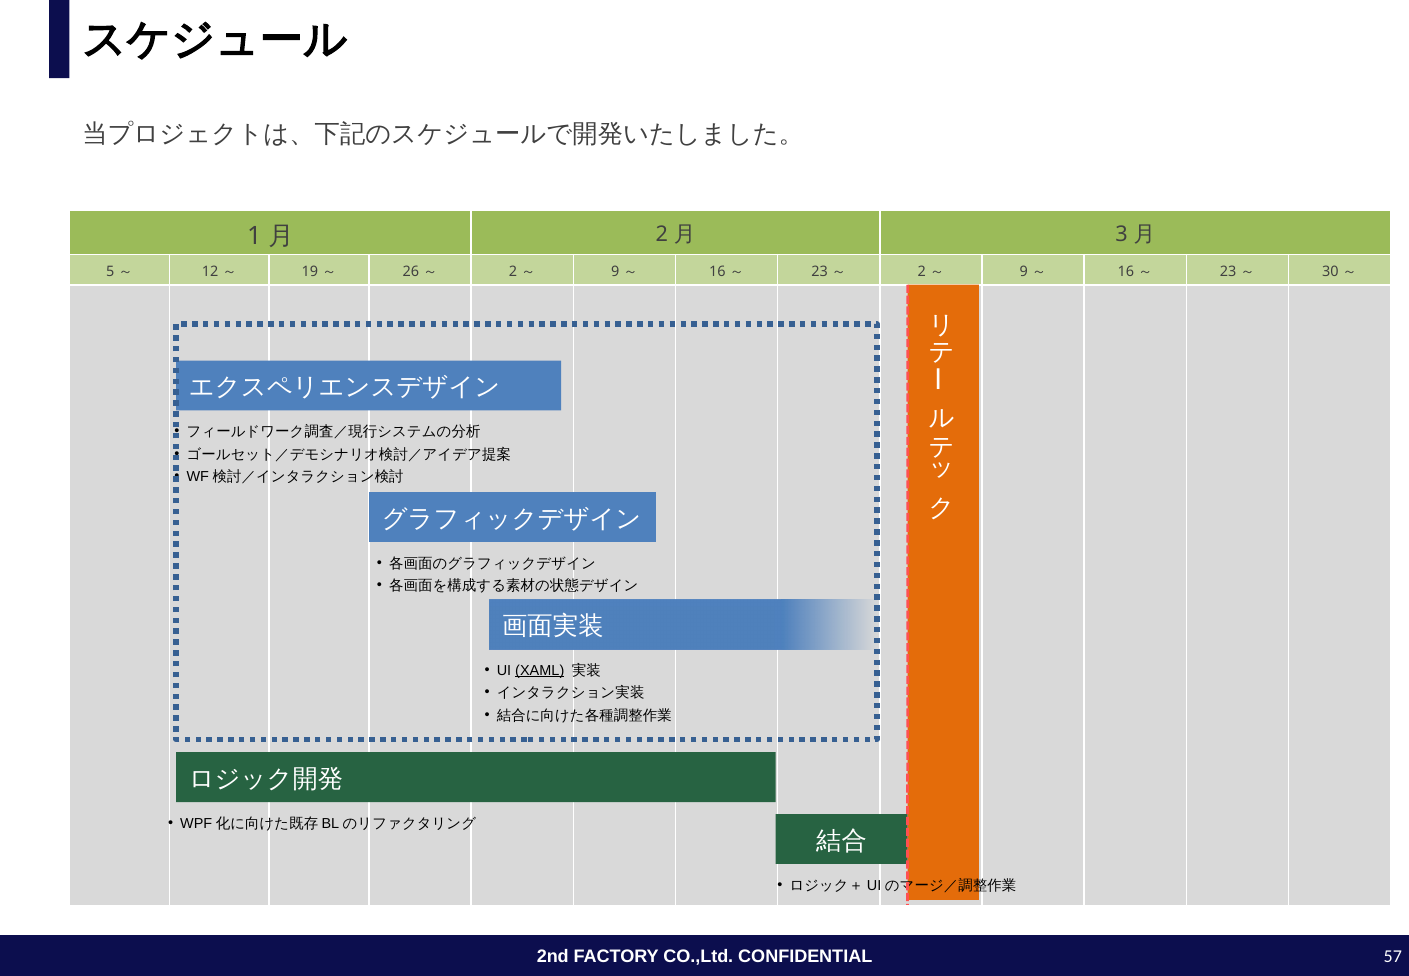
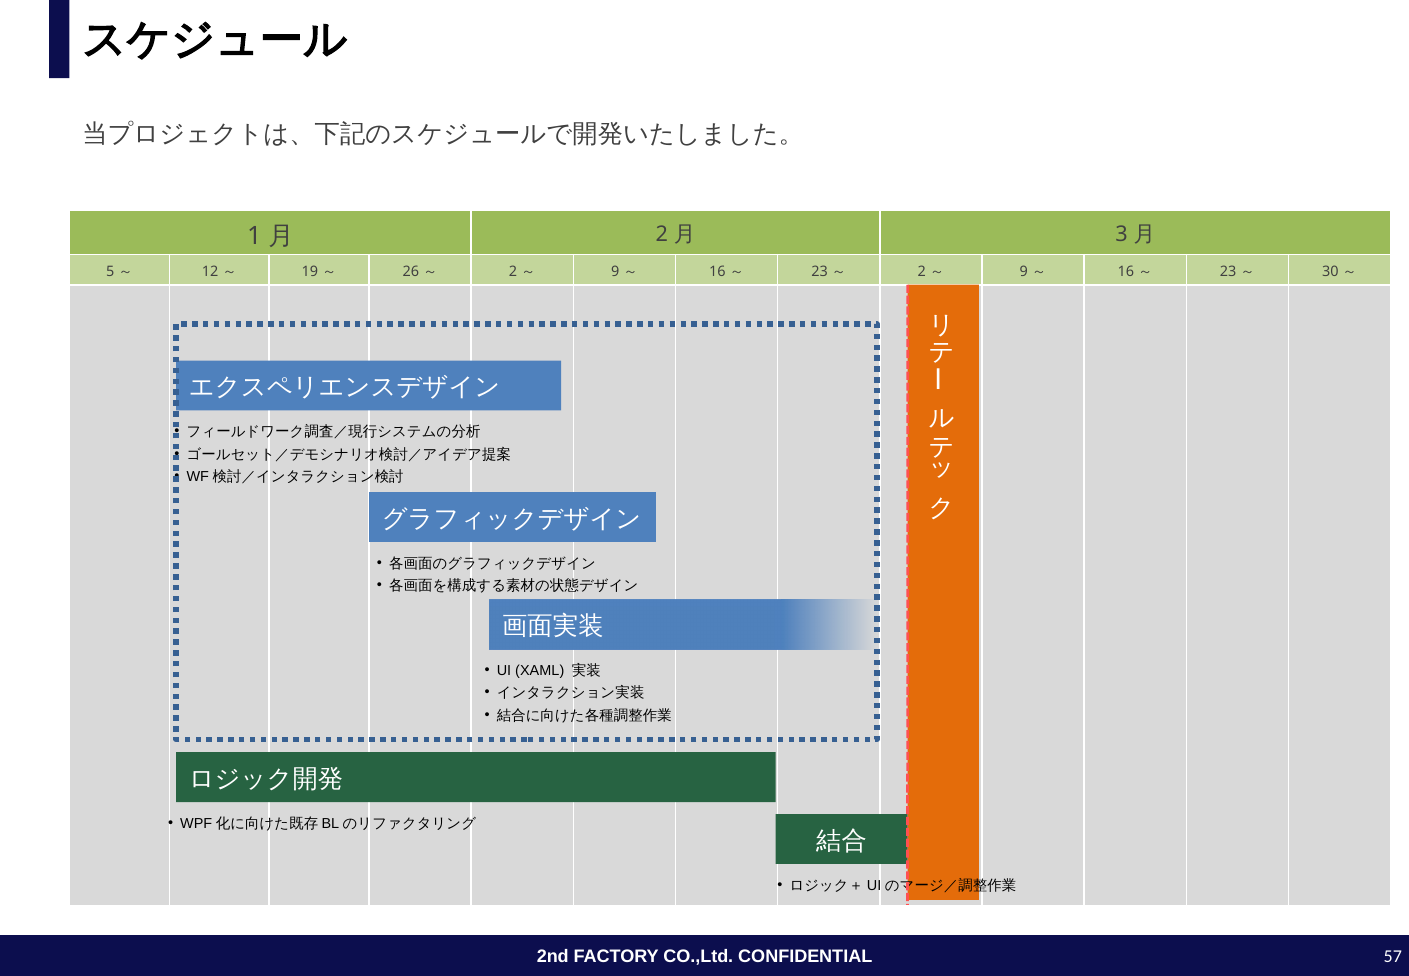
XAML underline: present -> none (540, 670)
